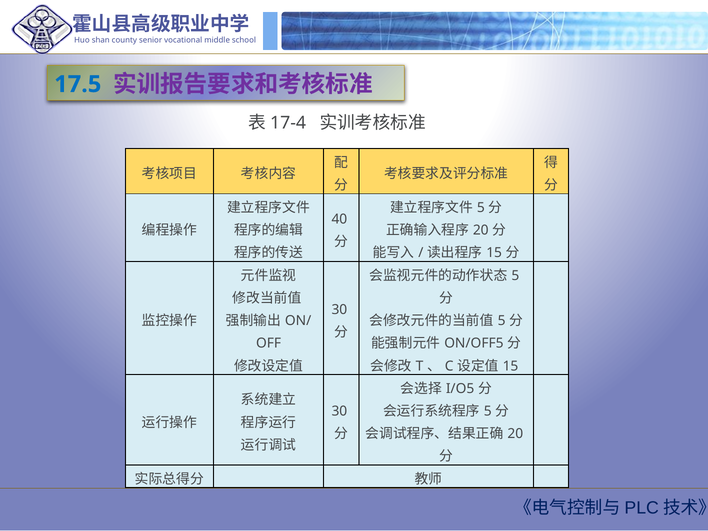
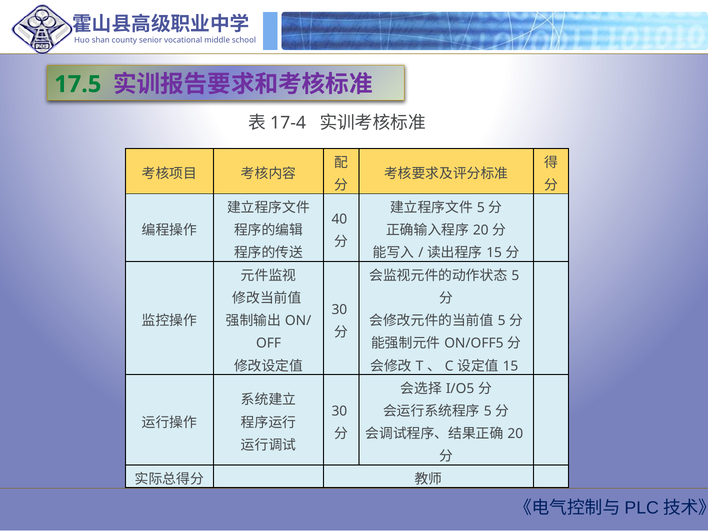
17.5 colour: blue -> green (78, 84)
